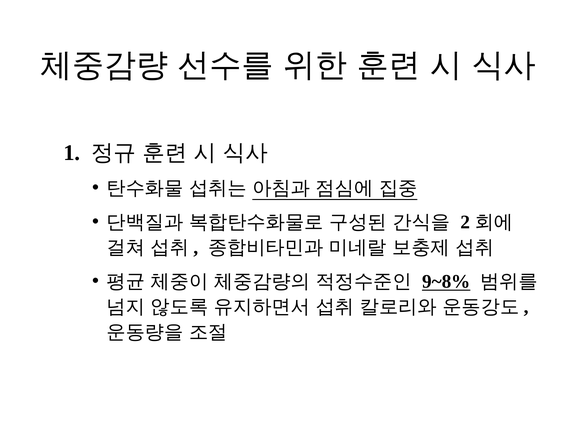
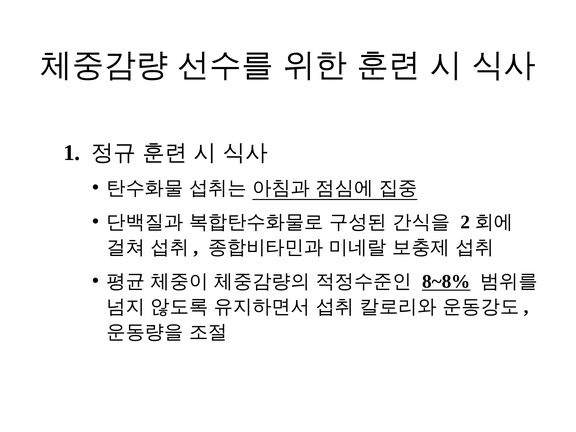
9~8%: 9~8% -> 8~8% (446, 282)
